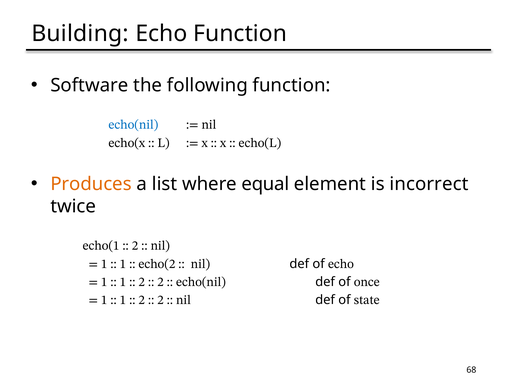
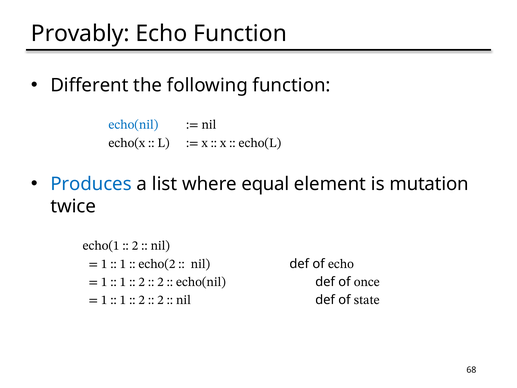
Building: Building -> Provably (80, 33)
Software: Software -> Different (89, 85)
Produces colour: orange -> blue (91, 184)
incorrect: incorrect -> mutation (429, 184)
